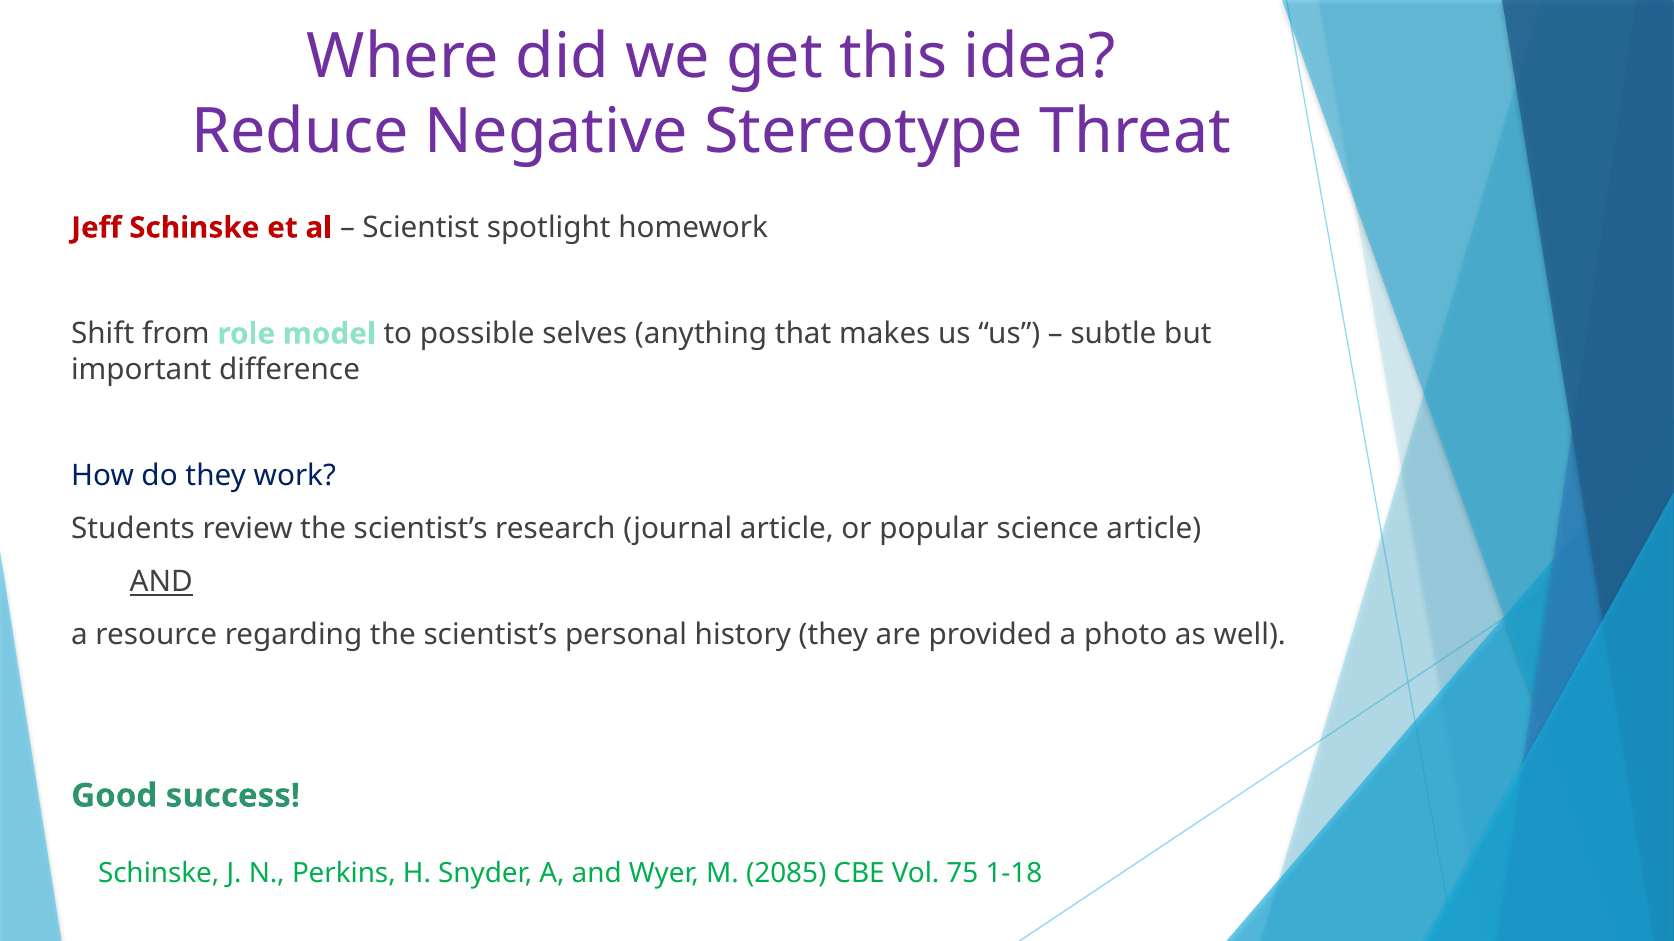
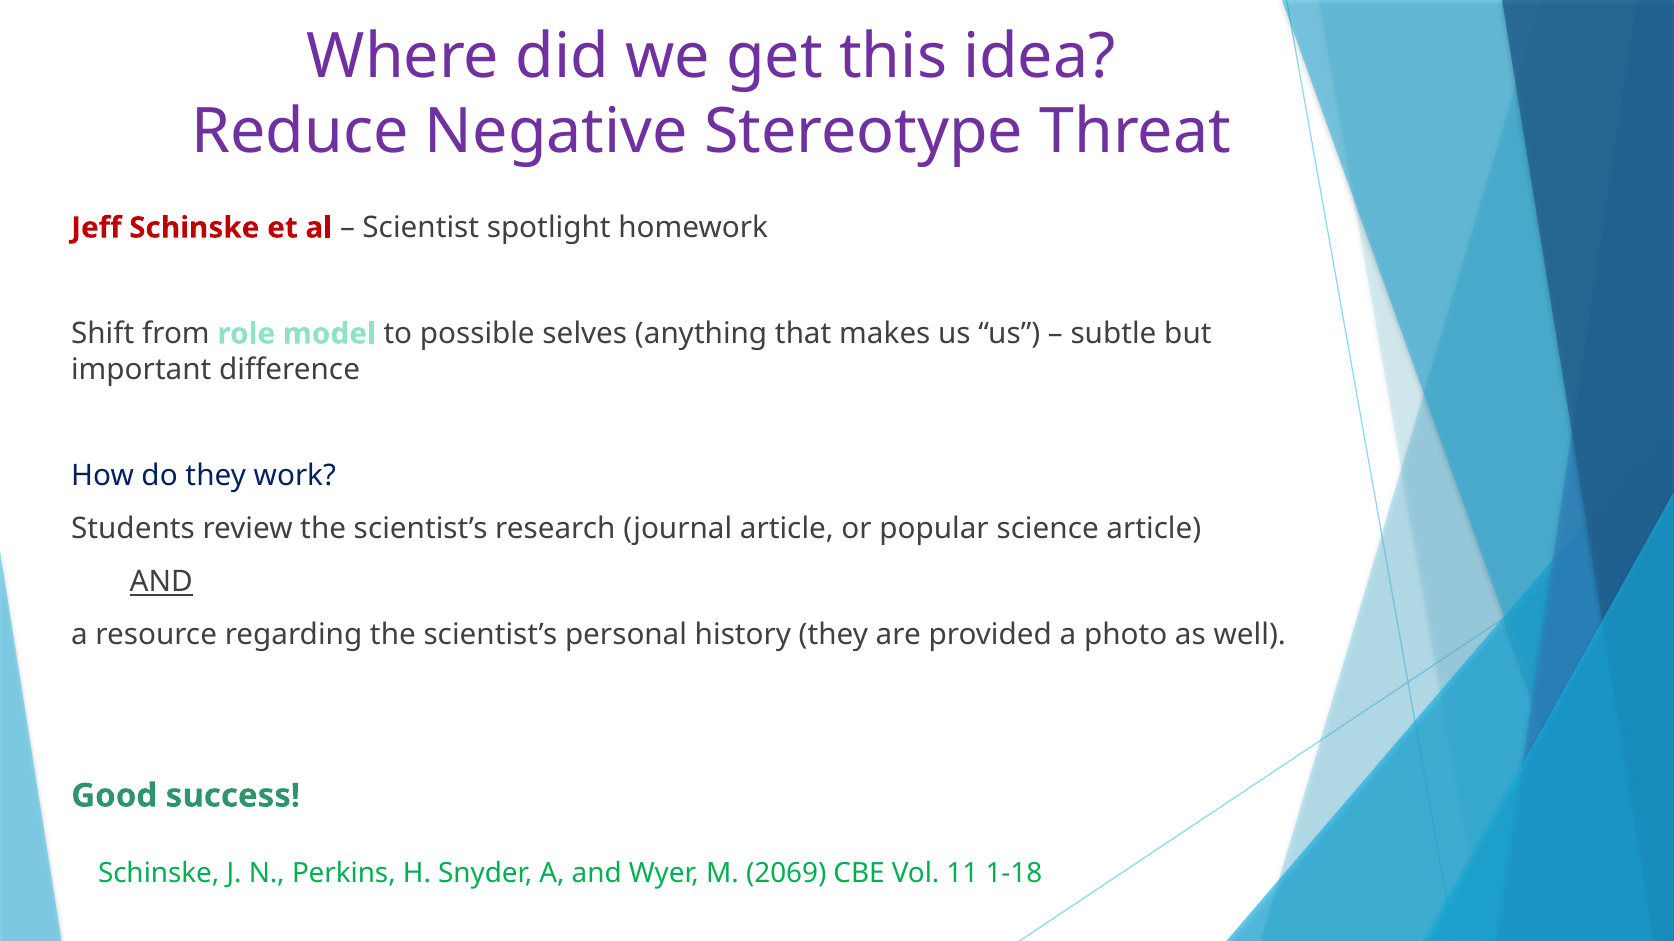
2085: 2085 -> 2069 (786, 874)
75: 75 -> 11 (962, 874)
